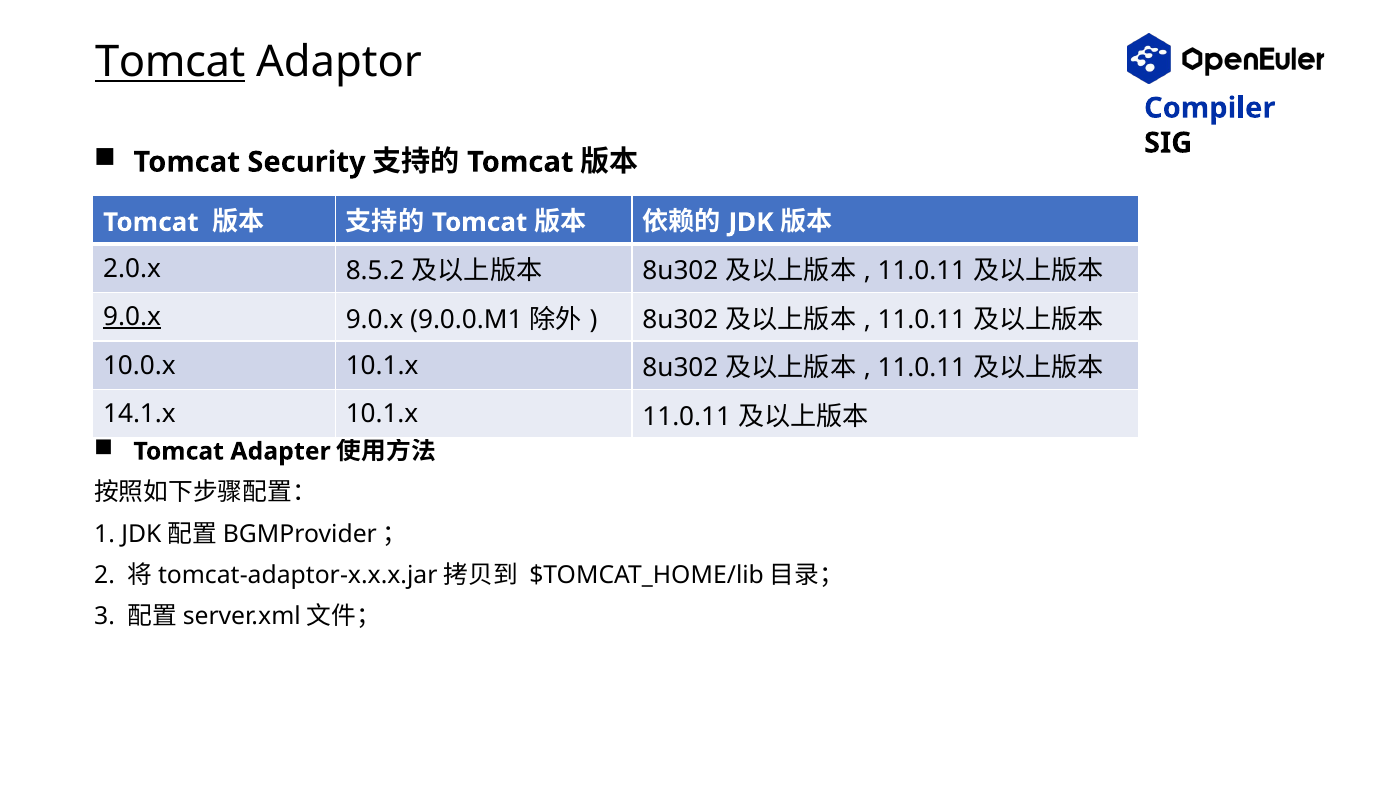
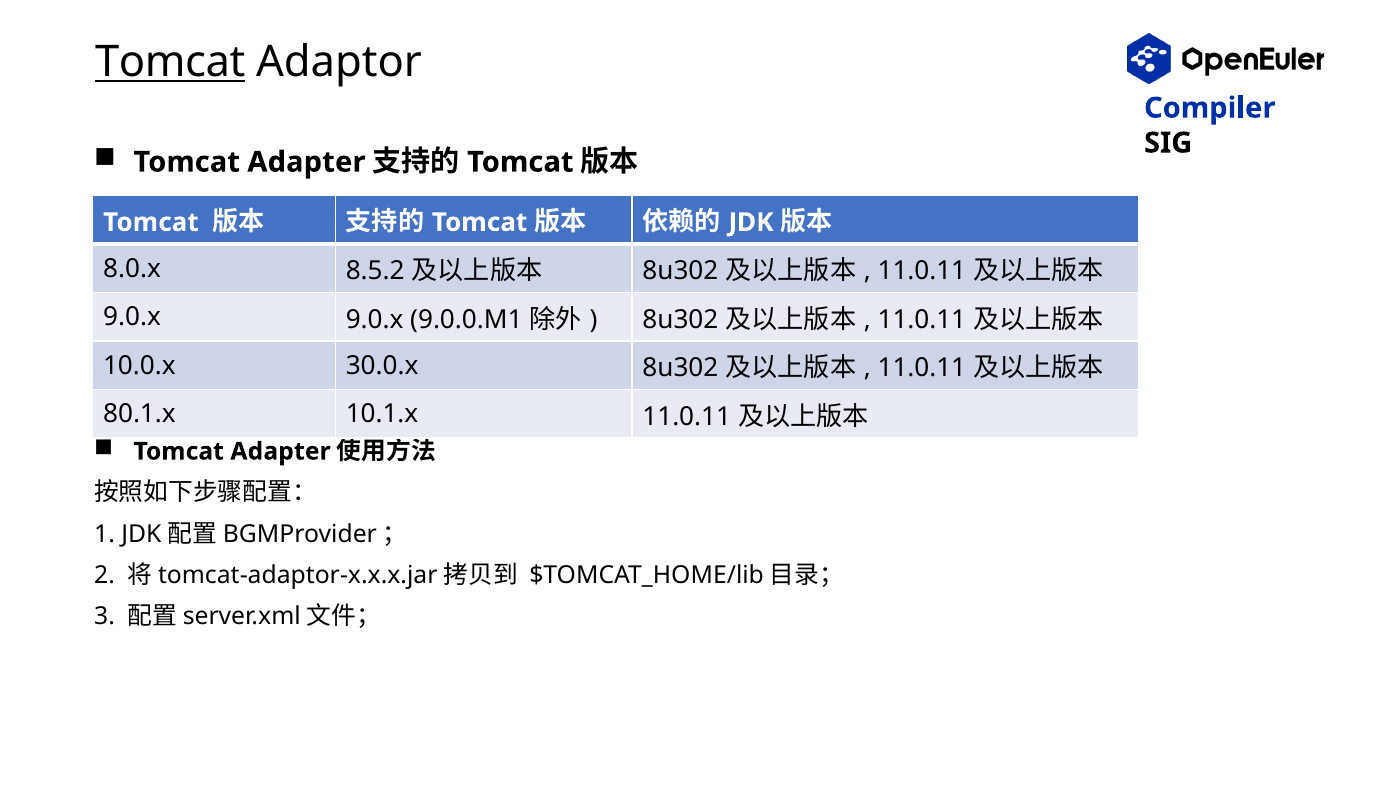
Security: Security -> Adapter (306, 162)
2.0.x: 2.0.x -> 8.0.x (132, 268)
9.0.x underline: present -> none (132, 317)
10.0.x 10.1.x: 10.1.x -> 30.0.x (382, 365)
14.1.x: 14.1.x -> 80.1.x (139, 414)
